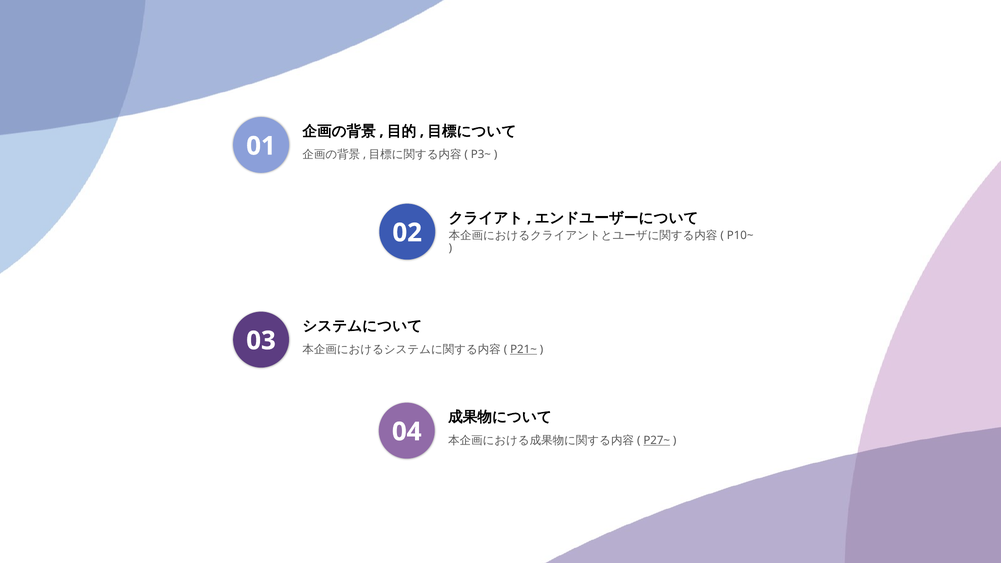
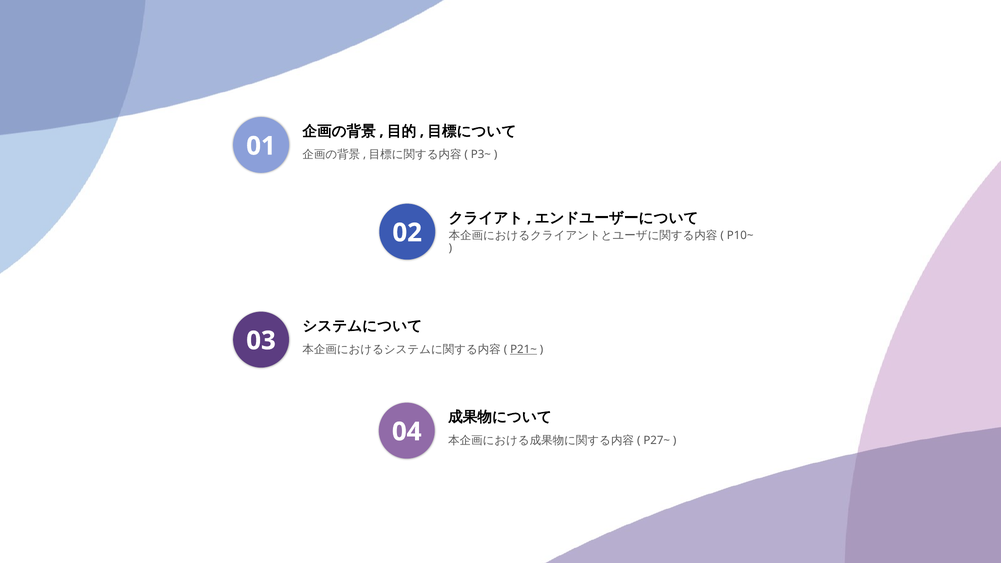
P27~ underline: present -> none (657, 440)
